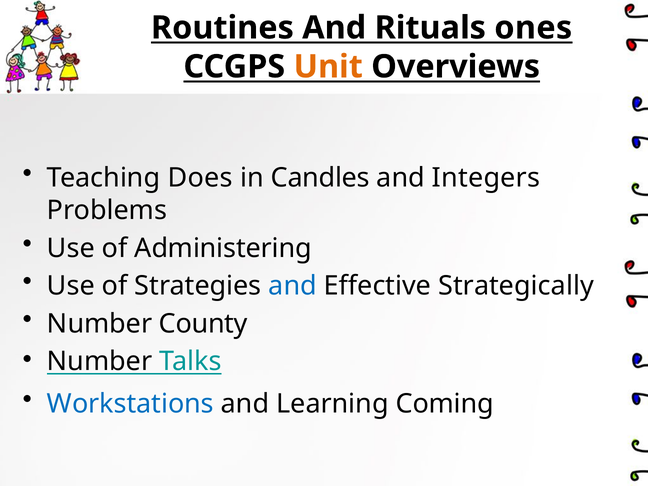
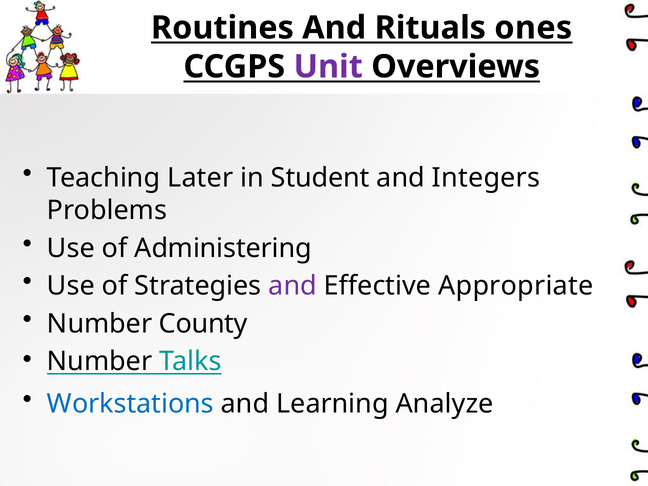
Unit colour: orange -> purple (328, 67)
Does: Does -> Later (200, 178)
Candles: Candles -> Student (320, 178)
and colour: blue -> purple (293, 286)
Strategically: Strategically -> Appropriate (516, 286)
Coming: Coming -> Analyze (445, 404)
